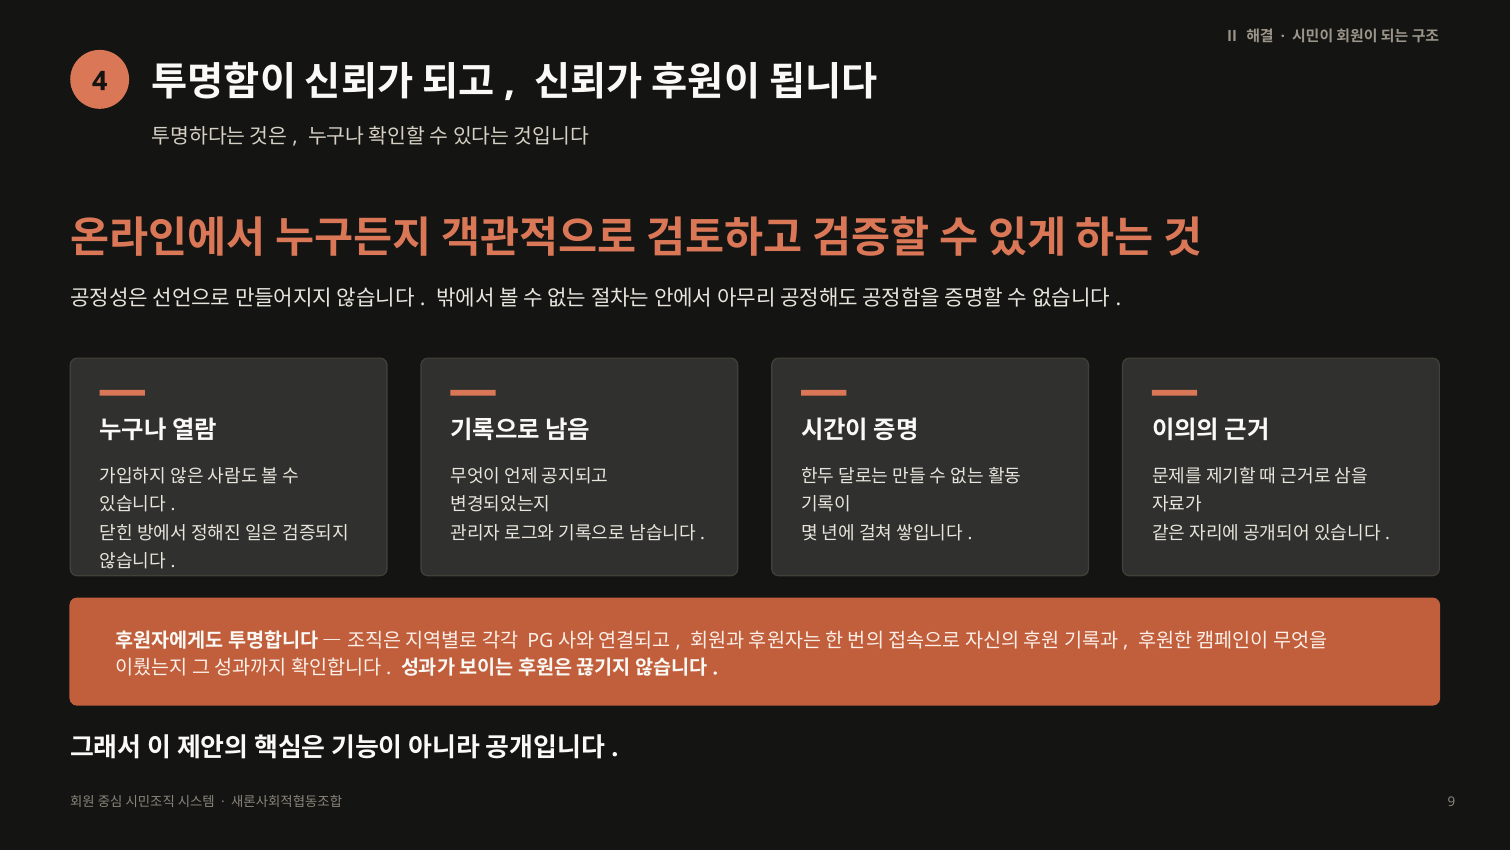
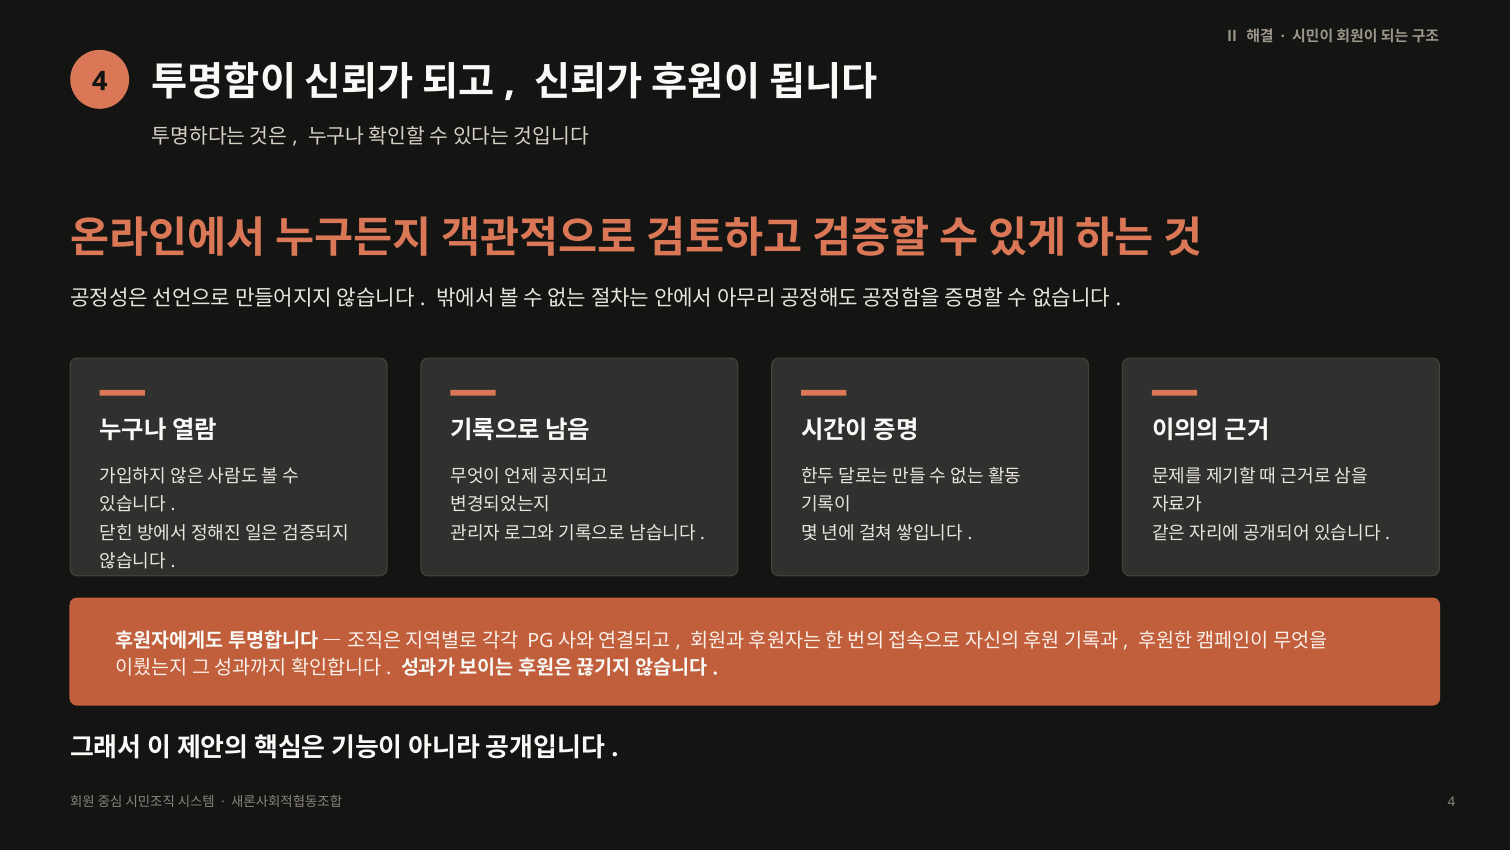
9: 9 -> 4 (1451, 802)
